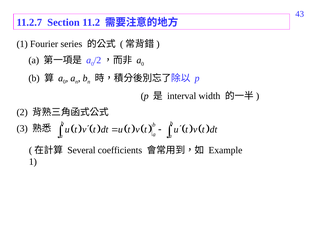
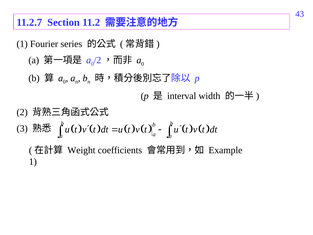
Several: Several -> Weight (81, 150)
